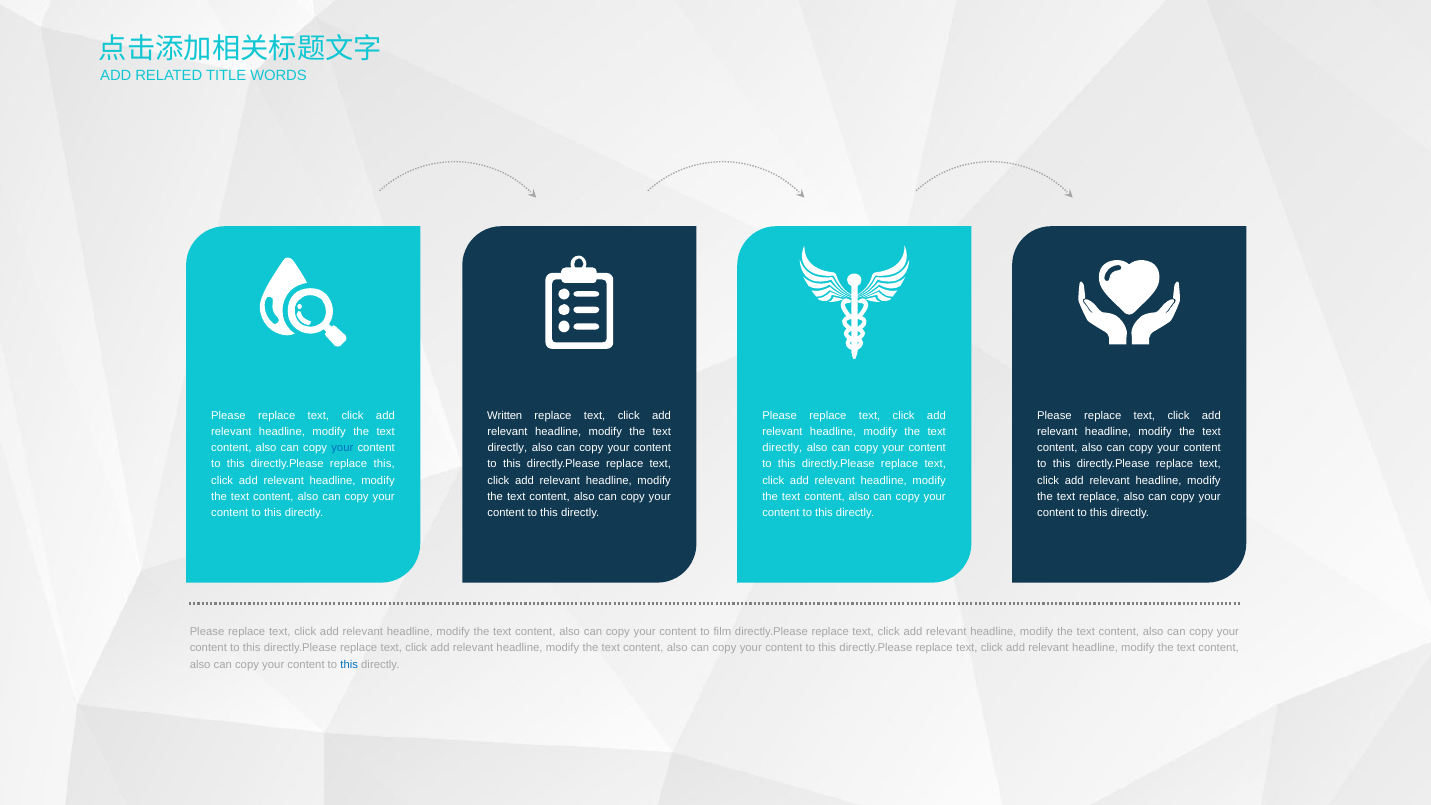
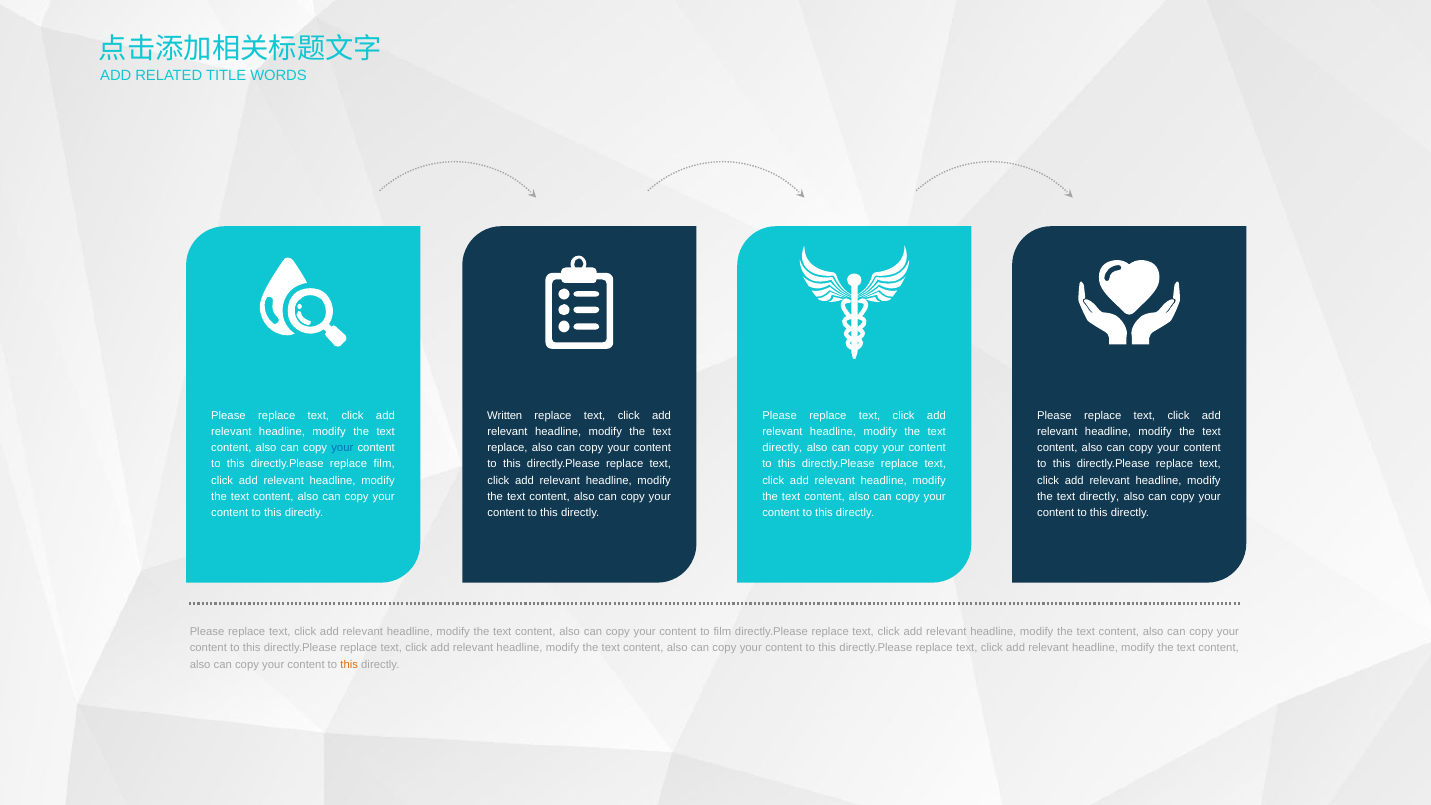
directly: directly -> replace (508, 448)
replace this: this -> film (384, 464)
replace: replace -> directly (1099, 497)
this colour: blue -> orange (349, 664)
